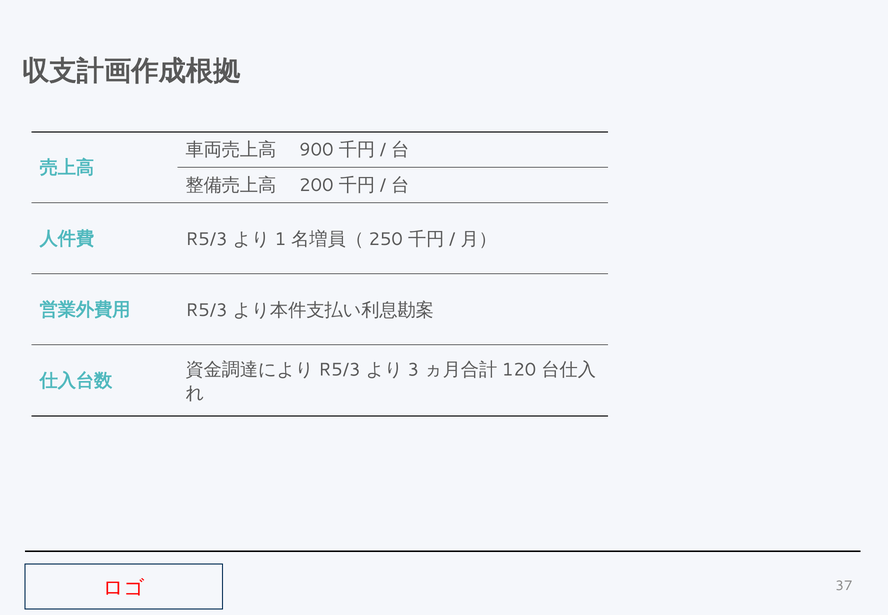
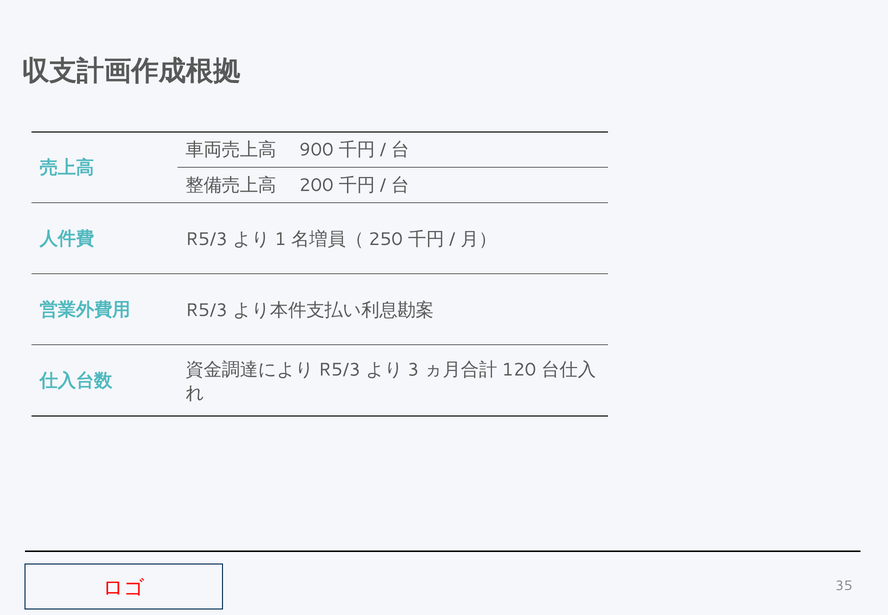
37: 37 -> 35 (844, 586)
